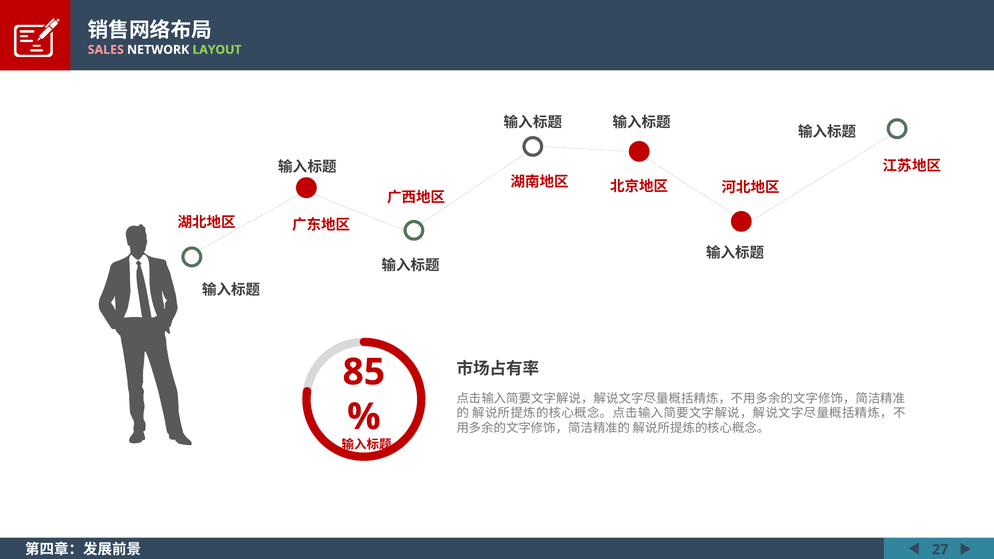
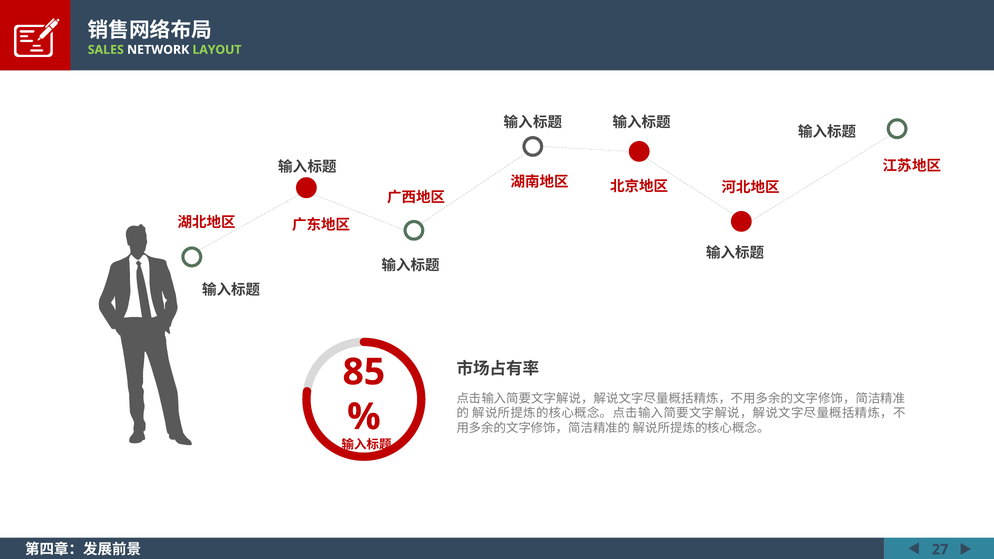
SALES colour: pink -> light green (106, 50)
